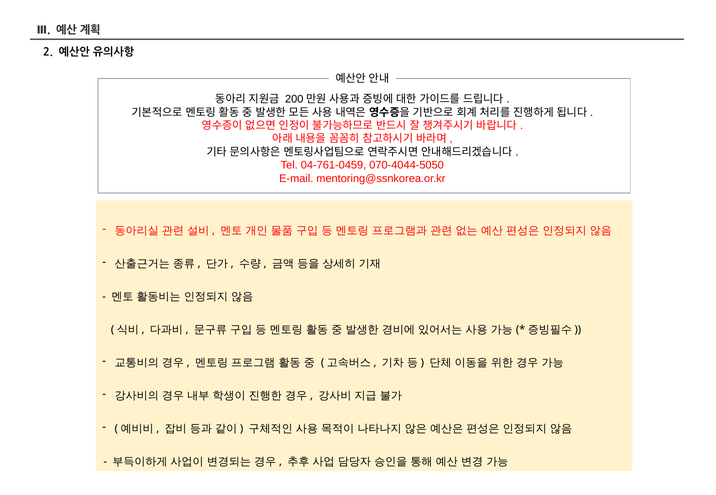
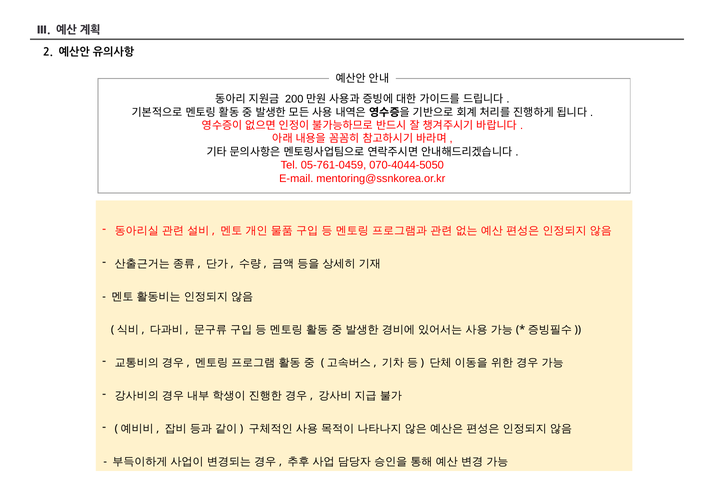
04-761-0459: 04-761-0459 -> 05-761-0459 (334, 165)
